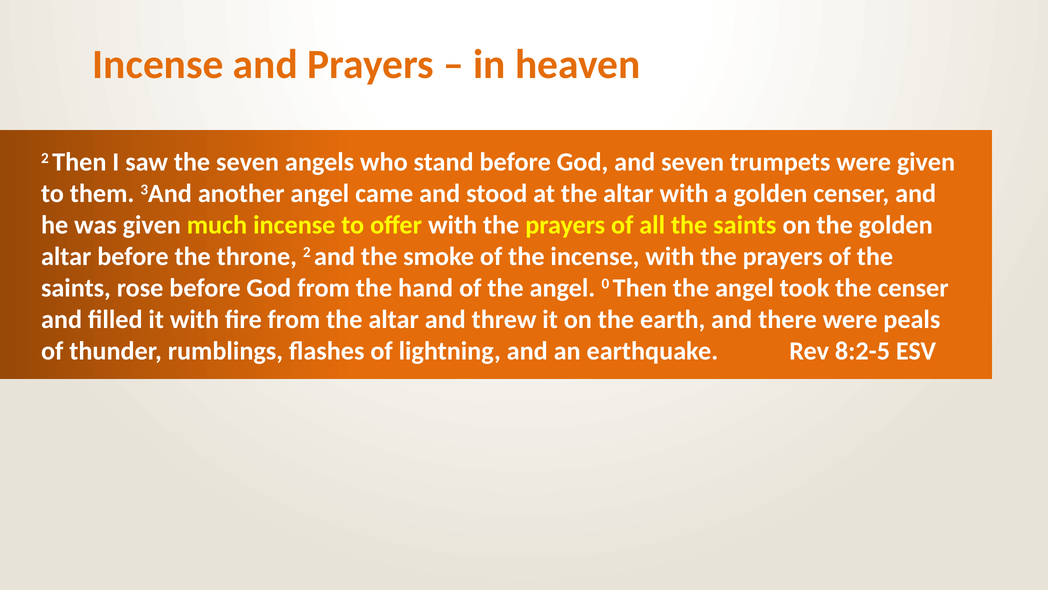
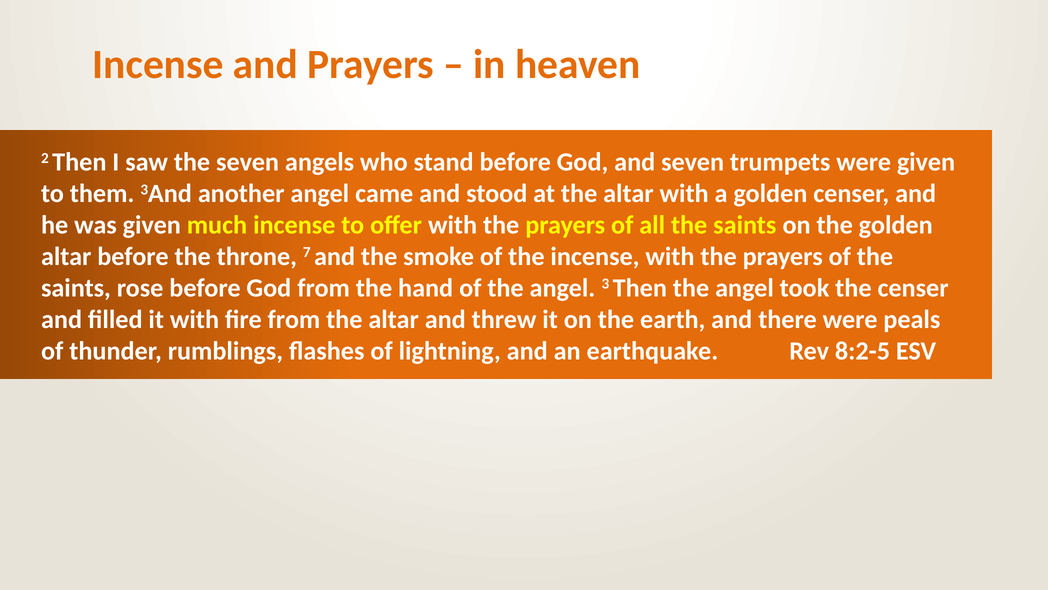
throne 2: 2 -> 7 (307, 252)
0: 0 -> 3 (605, 284)
